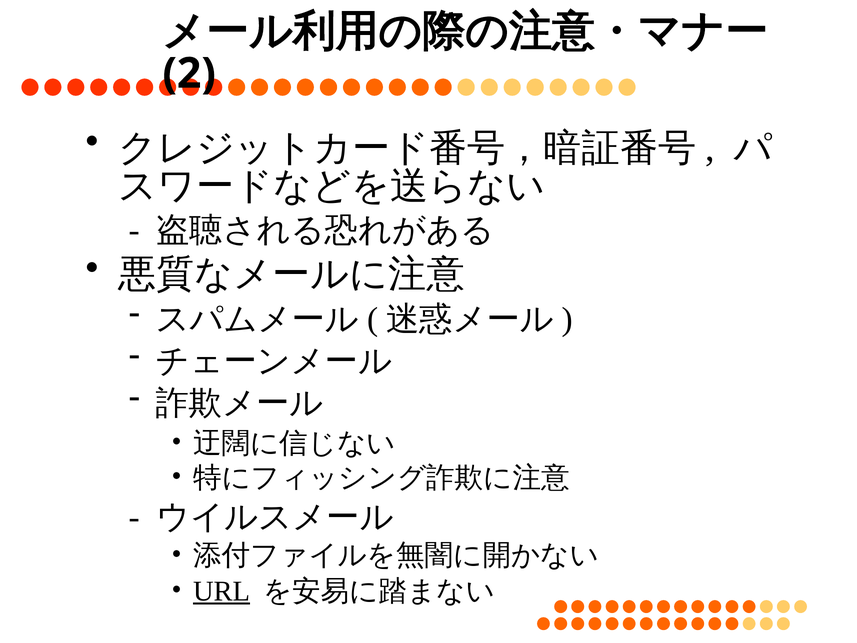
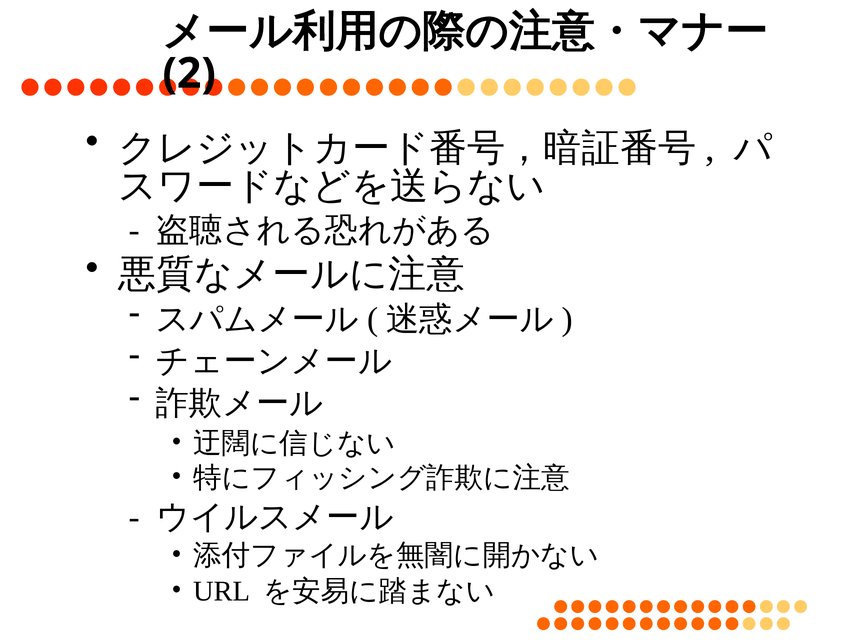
URL underline: present -> none (222, 591)
